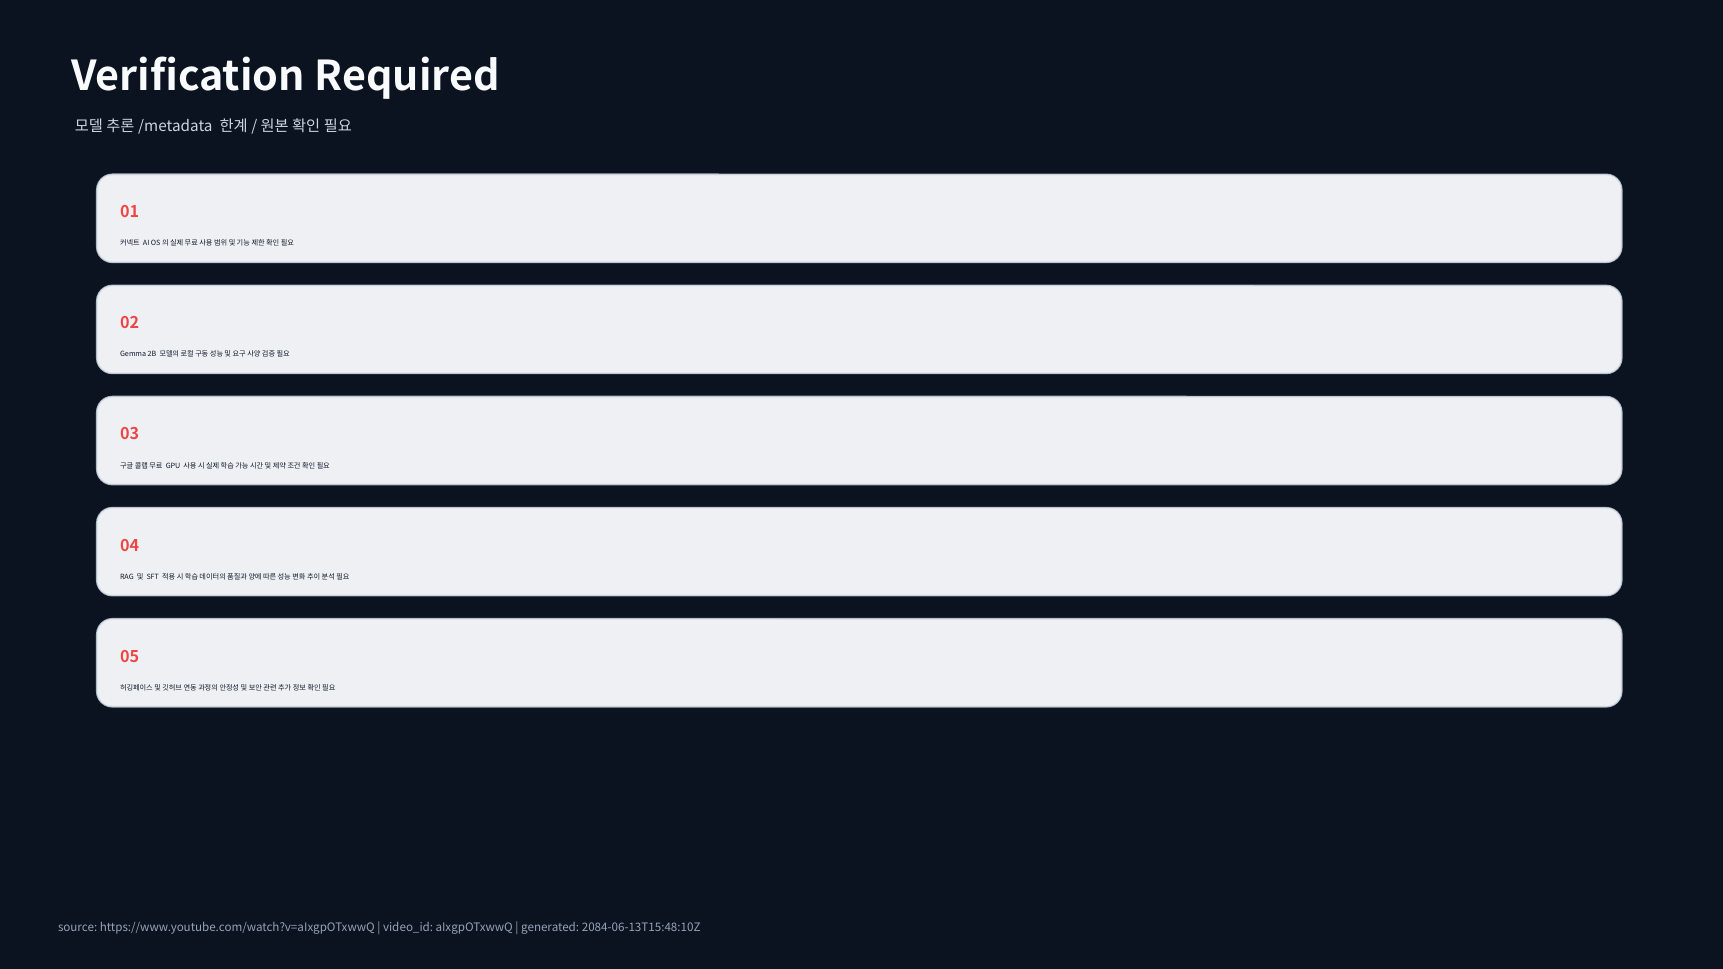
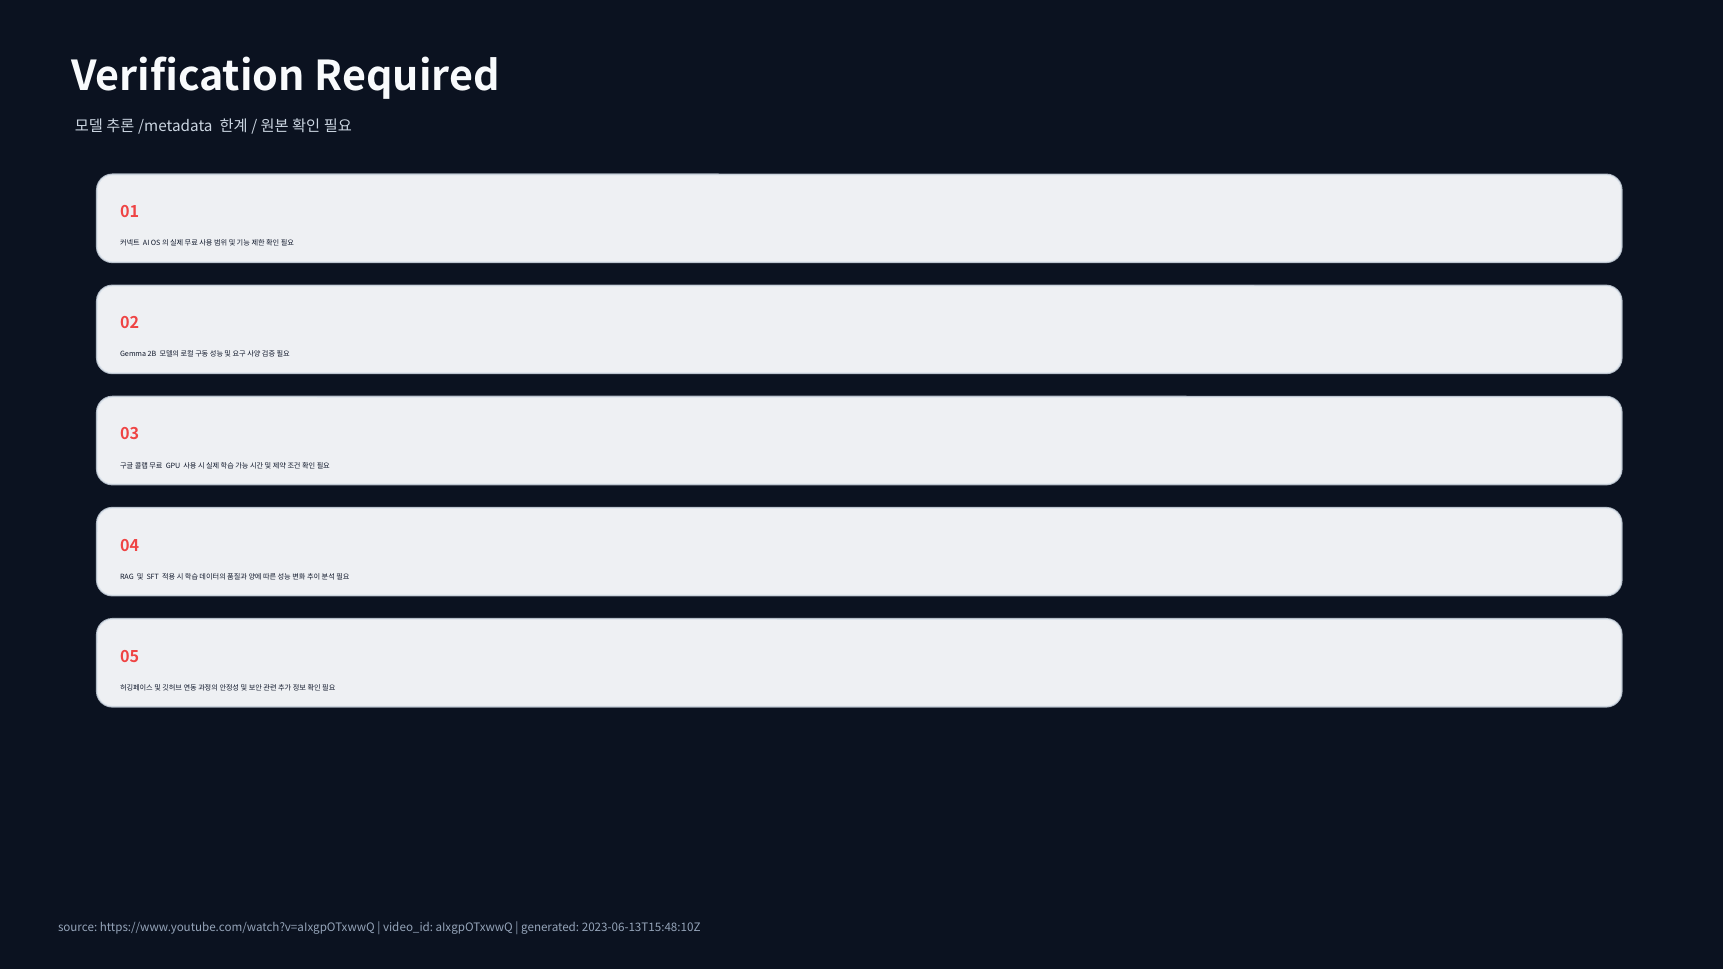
2084-06-13T15:48:10Z: 2084-06-13T15:48:10Z -> 2023-06-13T15:48:10Z (641, 928)
